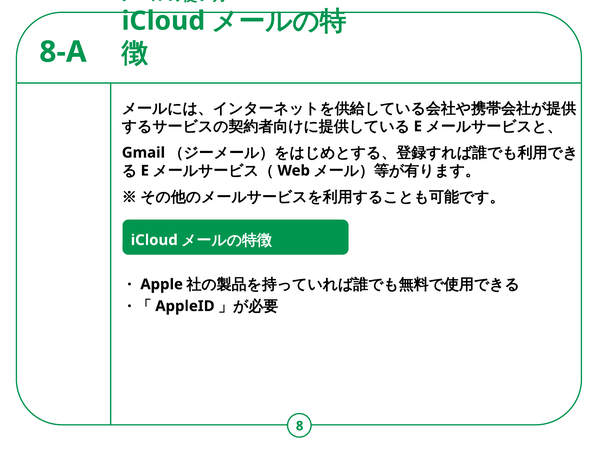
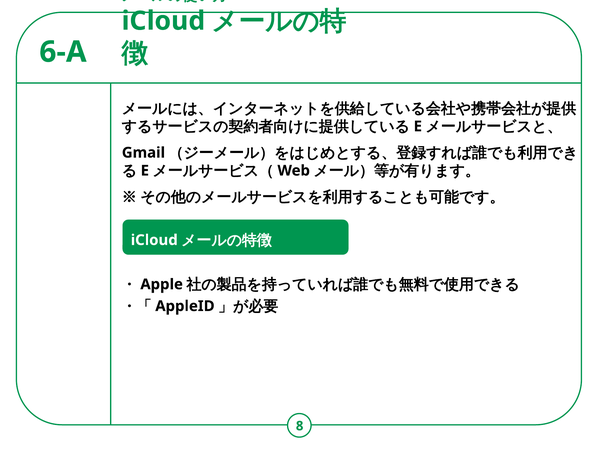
8-A: 8-A -> 6-A (63, 52)
